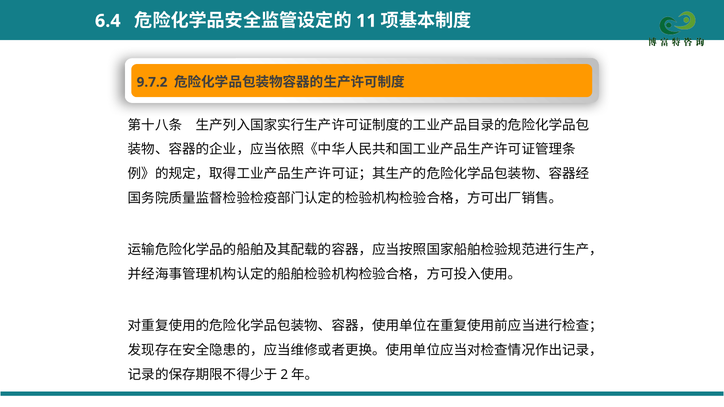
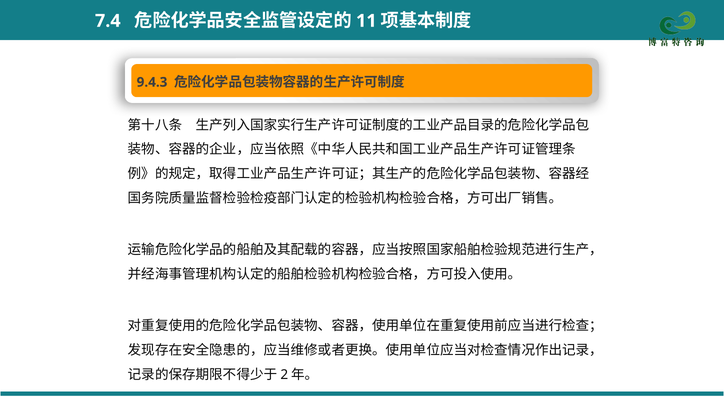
6.4: 6.4 -> 7.4 (108, 21)
9.7.2: 9.7.2 -> 9.4.3 (152, 82)
